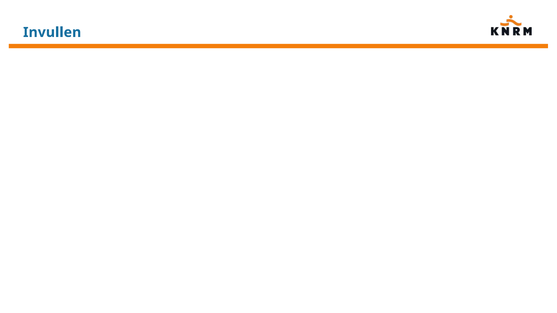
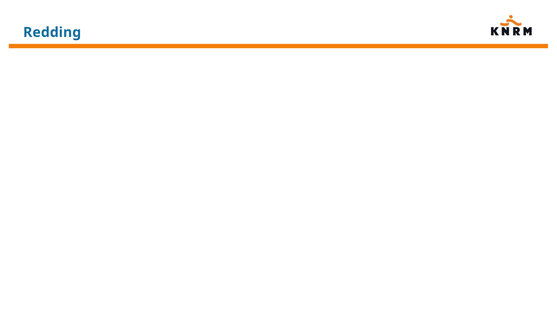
Invullen: Invullen -> Redding (52, 32)
